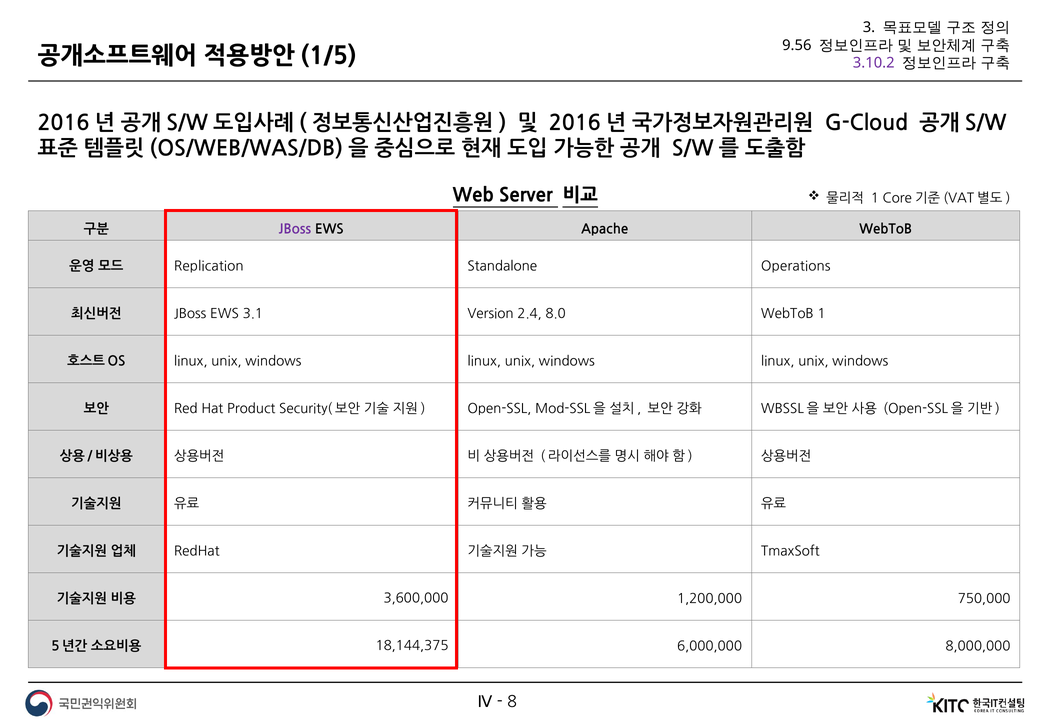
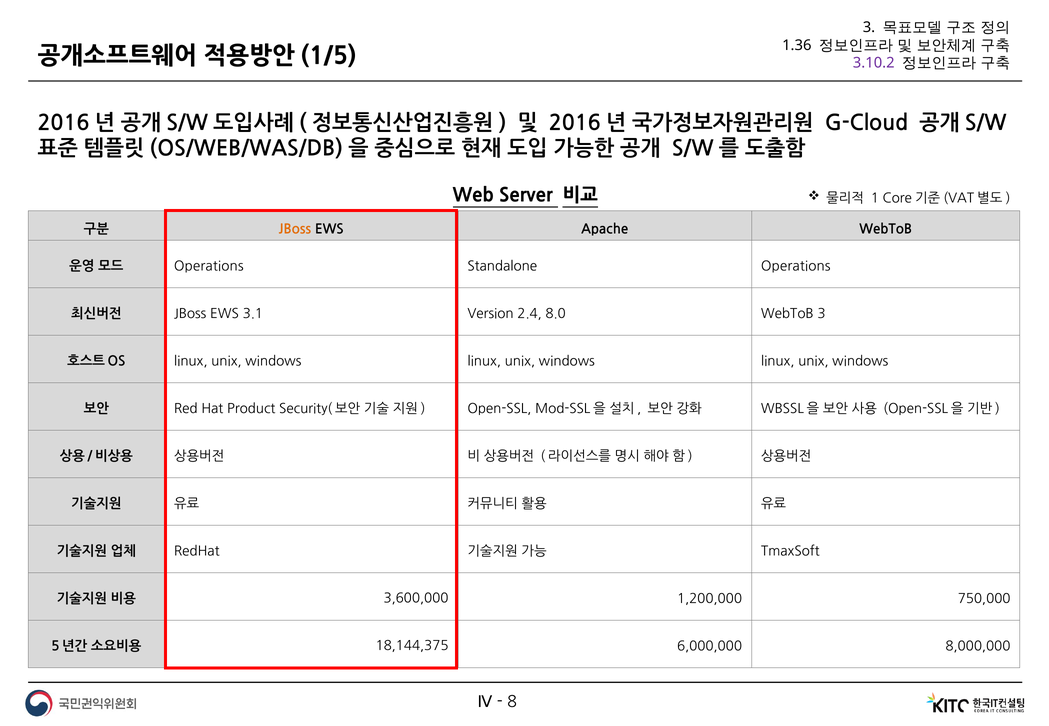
9.56: 9.56 -> 1.36 (797, 45)
JBoss colour: purple -> orange (295, 230)
Replication: Replication -> Operations (209, 266)
WebToB 1: 1 -> 3 (821, 314)
